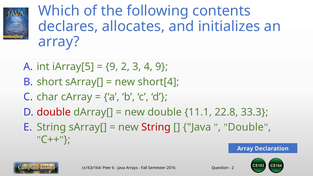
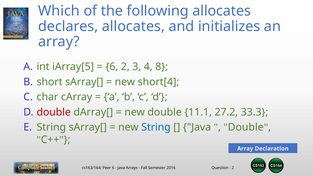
following contents: contents -> allocates (222, 11)
9: 9 -> 6 (112, 67)
4 9: 9 -> 8 (162, 67)
22.8: 22.8 -> 27.2 (226, 112)
String colour: red -> blue (156, 127)
